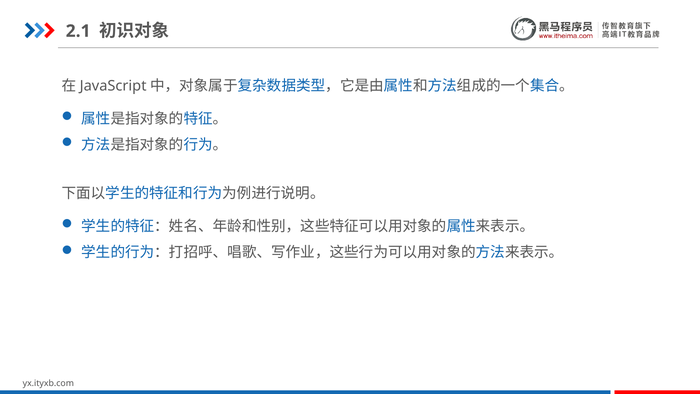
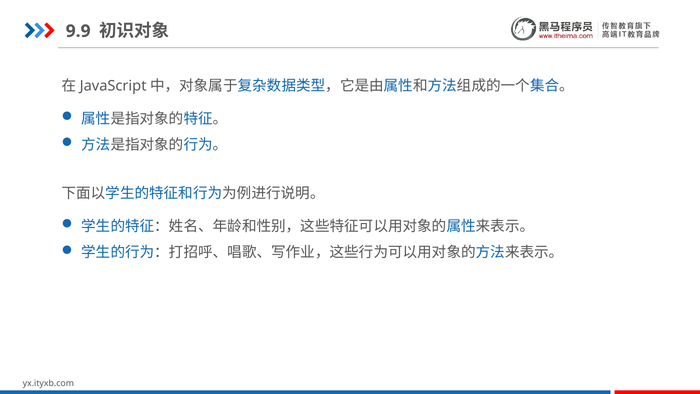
2.1: 2.1 -> 9.9 (78, 31)
